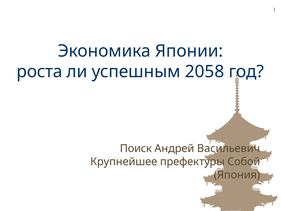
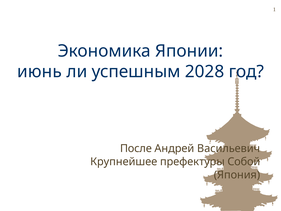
роста: роста -> июнь (39, 72)
2058: 2058 -> 2028 (205, 72)
Поиск: Поиск -> После (136, 148)
